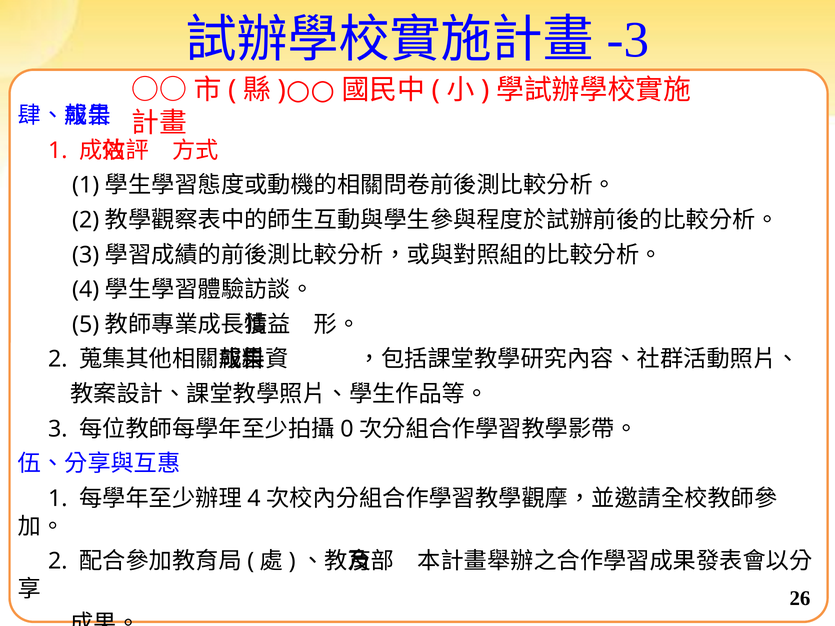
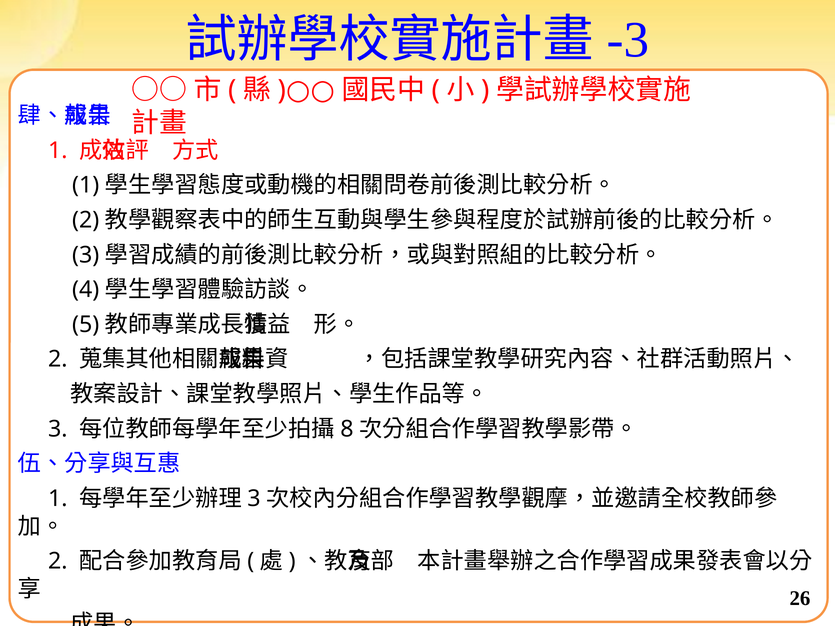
0: 0 -> 8 (347, 429)
4: 4 -> 3 (254, 499)
